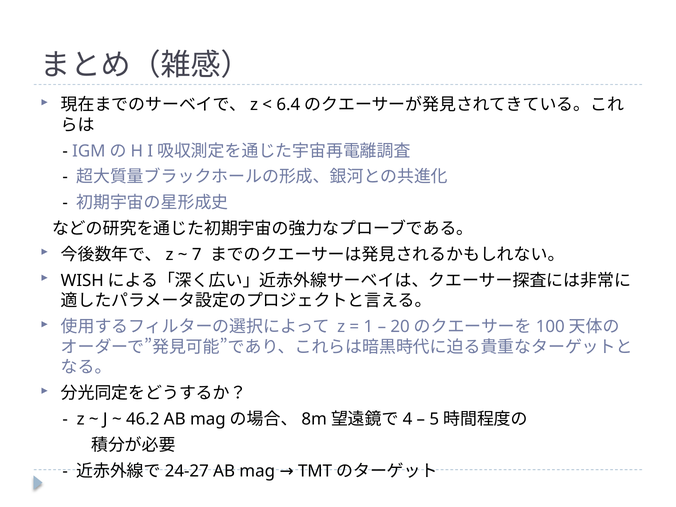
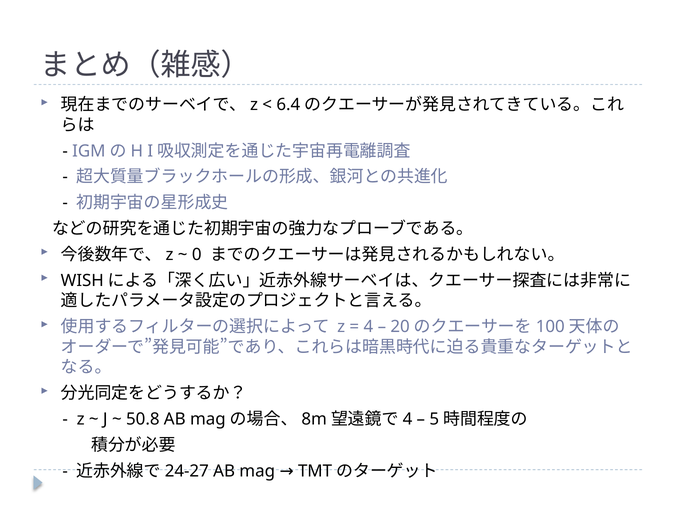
7: 7 -> 0 (197, 255)
1: 1 -> 4 (368, 327)
46.2: 46.2 -> 50.8 (143, 419)
